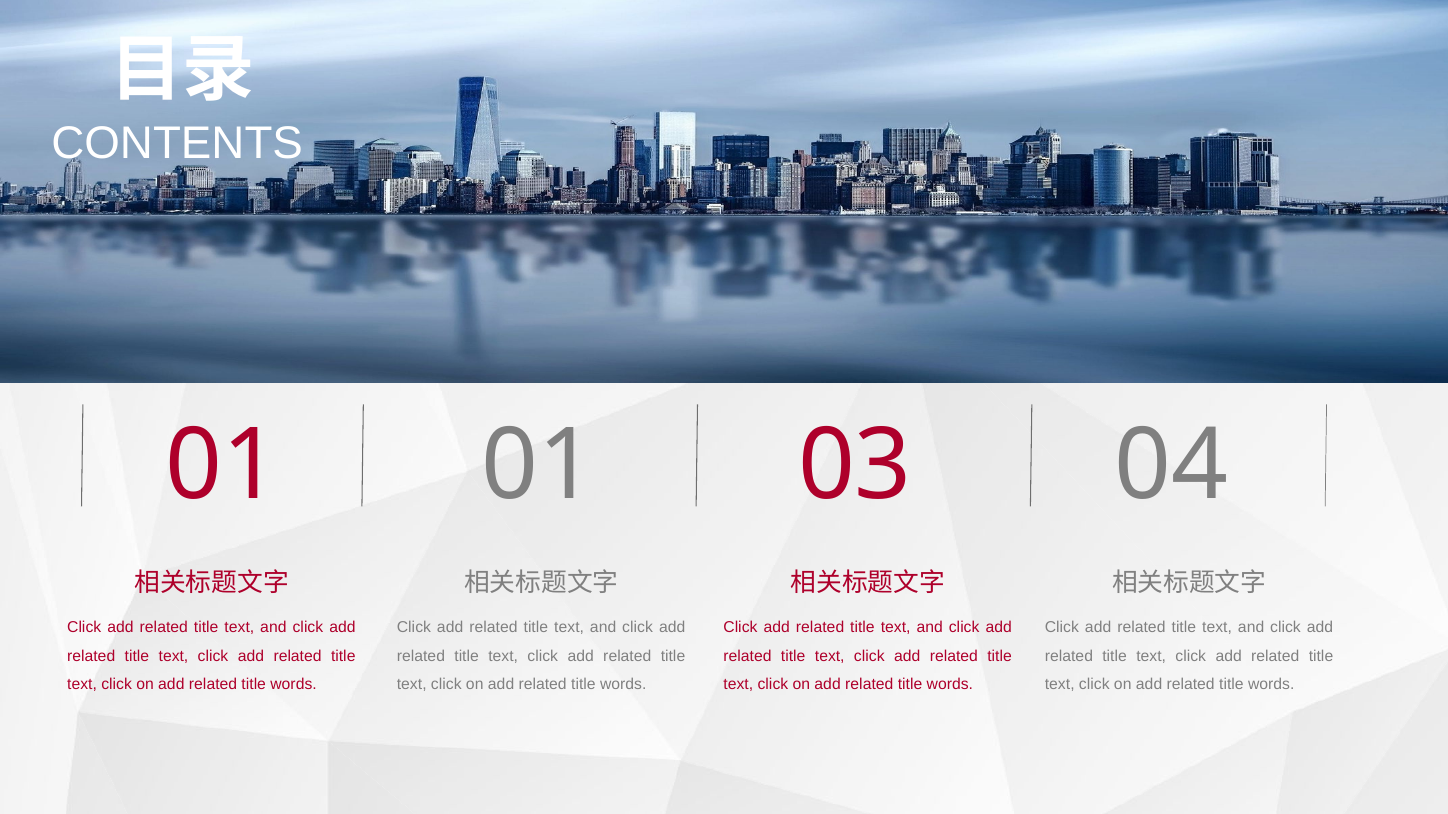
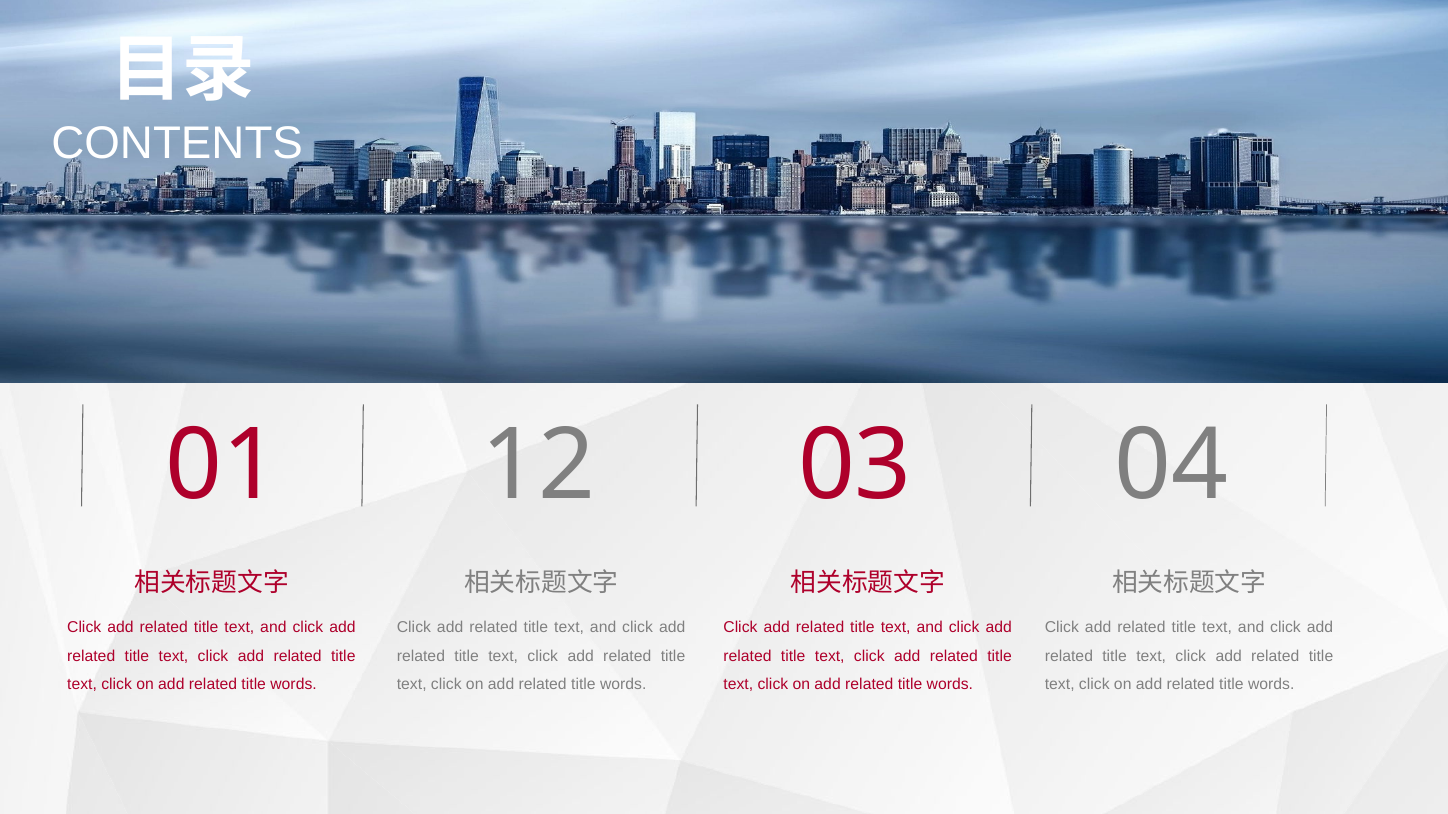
01 01: 01 -> 12 (539, 466)
